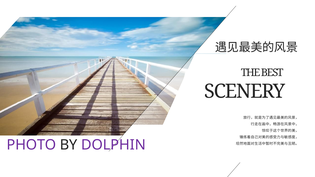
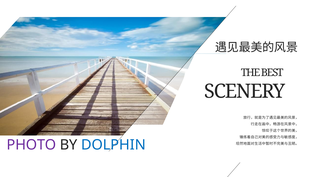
DOLPHIN colour: purple -> blue (113, 145)
